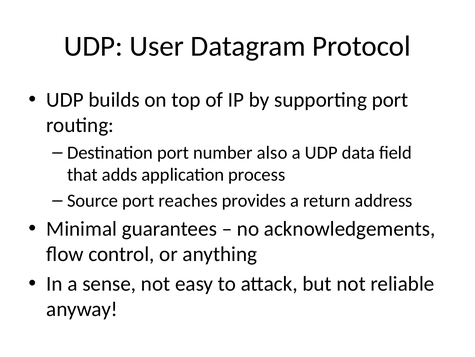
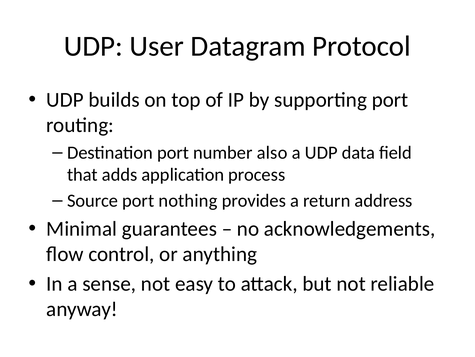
reaches: reaches -> nothing (188, 200)
